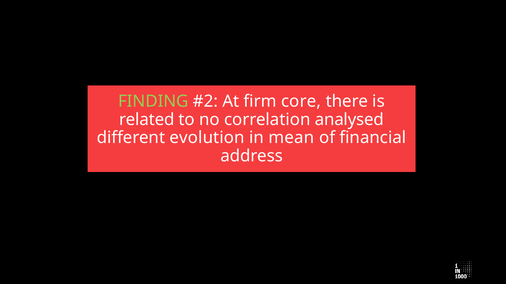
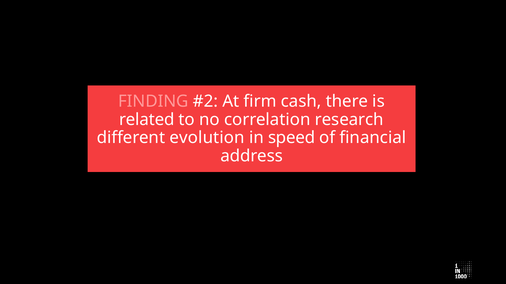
FINDING colour: light green -> pink (153, 102)
core: core -> cash (301, 102)
analysed: analysed -> research (349, 120)
mean: mean -> speed (292, 138)
